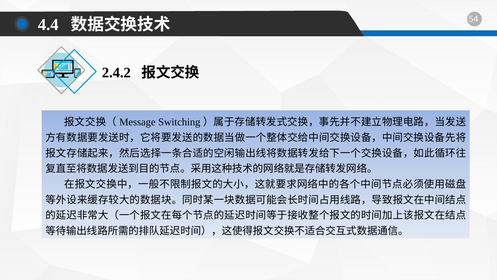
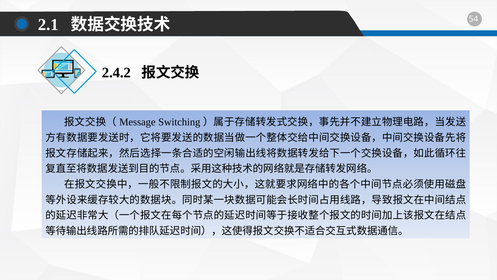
4.4: 4.4 -> 2.1 (48, 24)
